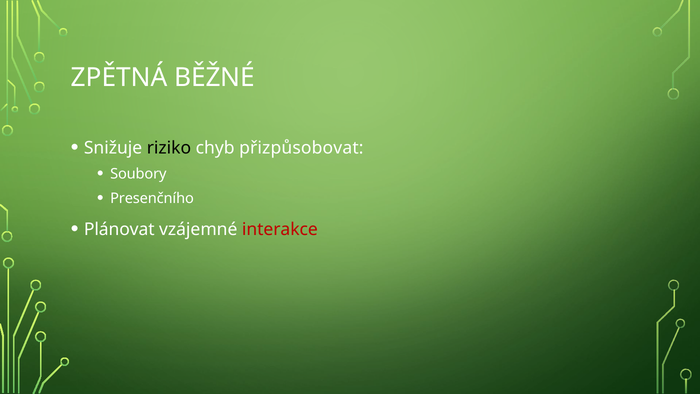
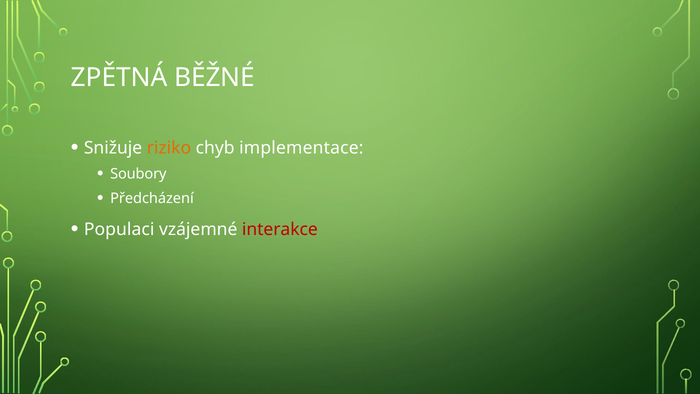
riziko colour: black -> orange (169, 148)
přizpůsobovat: přizpůsobovat -> implementace (301, 148)
Presenčního: Presenčního -> Předcházení (152, 199)
Plánovat: Plánovat -> Populaci (119, 229)
